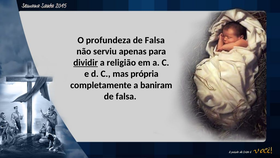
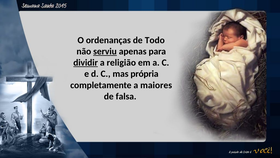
profundeza: profundeza -> ordenanças (108, 40)
Falsa: Falsa -> Todo (155, 40)
serviu underline: none -> present (105, 51)
baniram: baniram -> maiores (156, 85)
